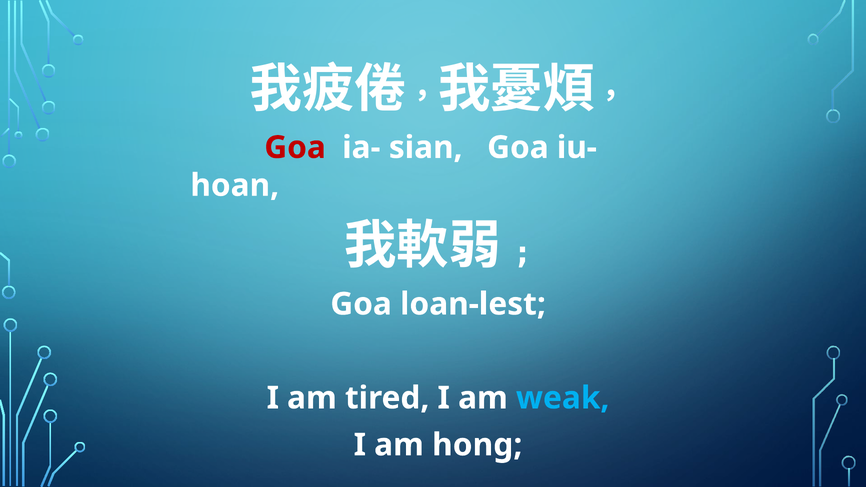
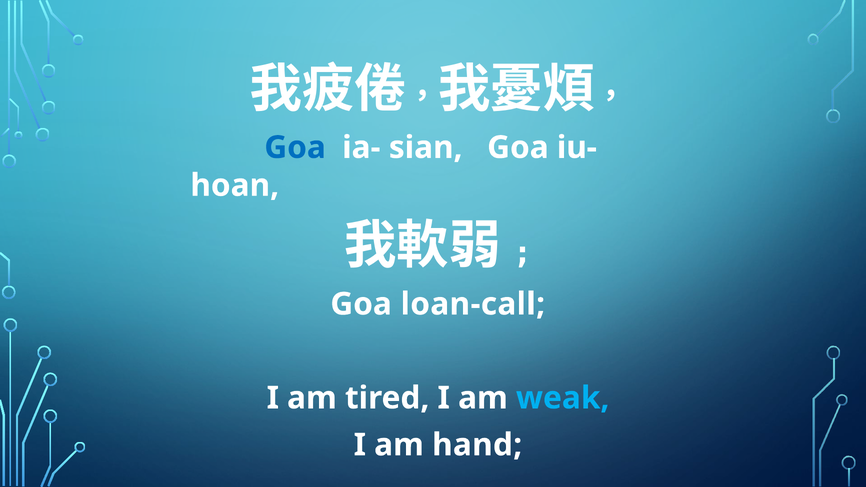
Goa colour: red -> blue (295, 148)
loan-lest: loan-lest -> loan-call (473, 304)
hong: hong -> hand (477, 445)
